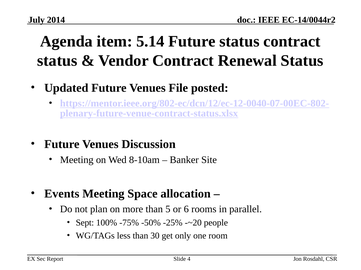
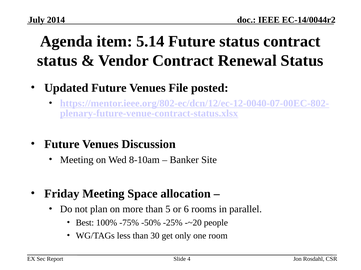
Events: Events -> Friday (62, 194)
Sept: Sept -> Best (85, 223)
